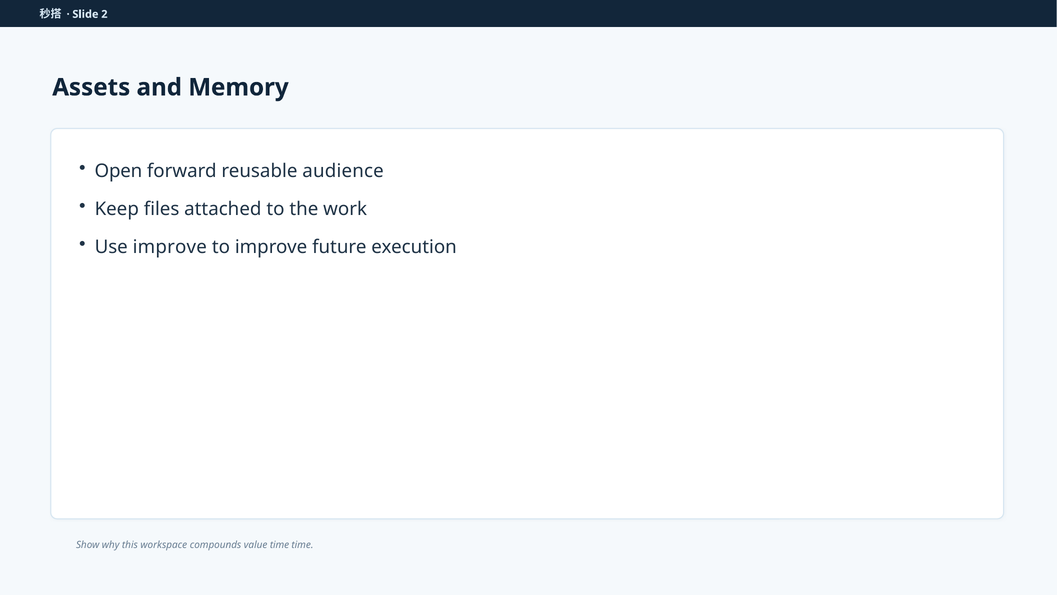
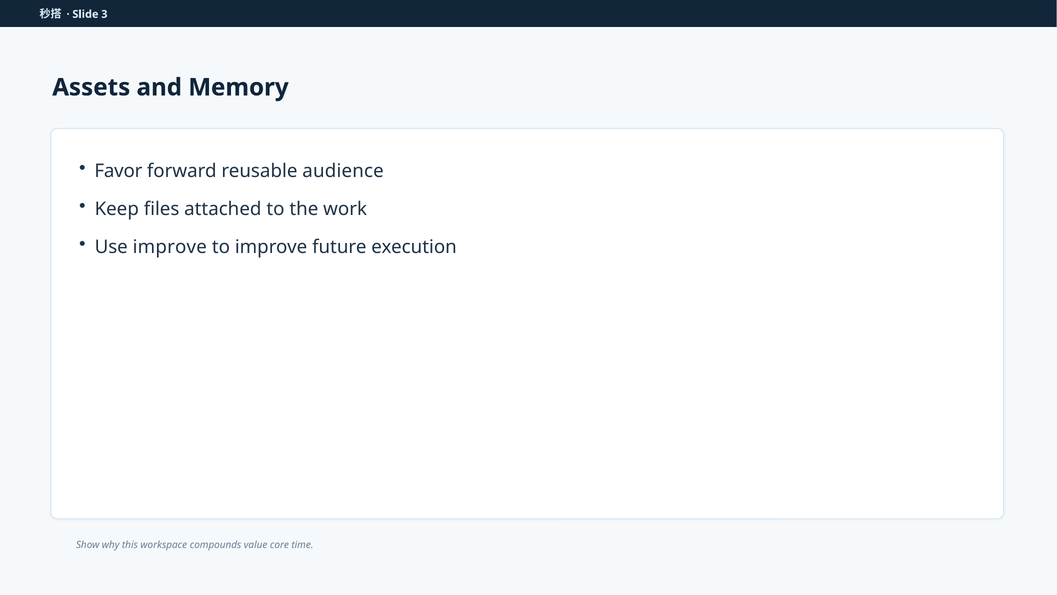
2: 2 -> 3 (104, 14)
Open: Open -> Favor (118, 171)
value time: time -> core (279, 544)
